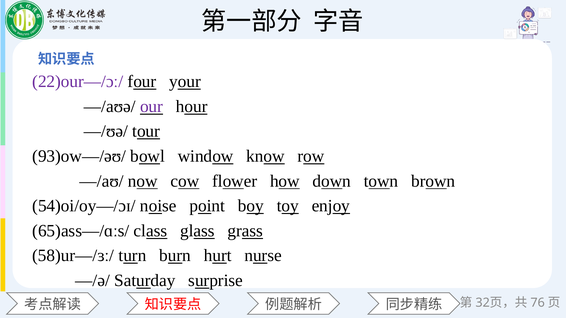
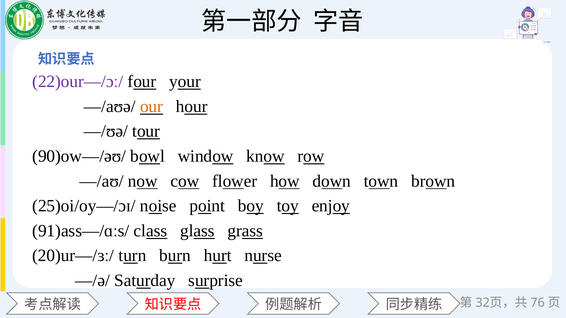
our colour: purple -> orange (152, 107)
93)ow—/əʊ/: 93)ow—/əʊ/ -> 90)ow—/əʊ/ (79, 156)
54)oi/oy—/ɔɪ/: 54)oi/oy—/ɔɪ/ -> 25)oi/oy—/ɔɪ/ (84, 206)
65)ass—/ɑːs/: 65)ass—/ɑːs/ -> 91)ass—/ɑːs/ (81, 231)
58)ur—/ɜː/: 58)ur—/ɜː/ -> 20)ur—/ɜː/ (73, 256)
